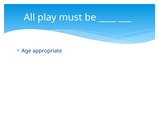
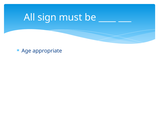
play: play -> sign (47, 17)
